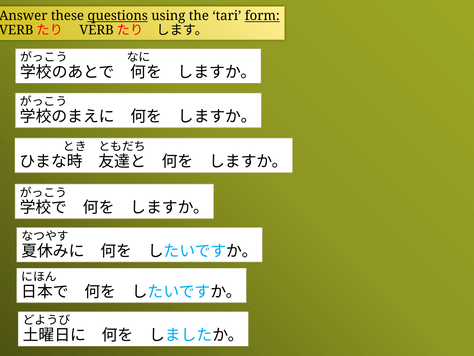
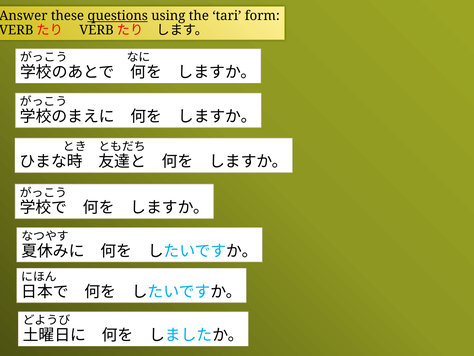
form underline: present -> none (262, 16)
